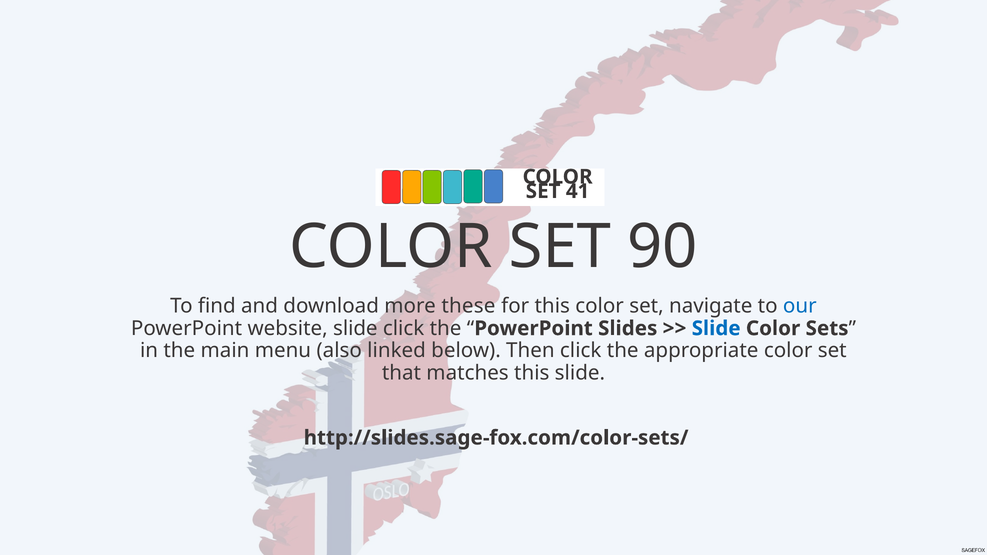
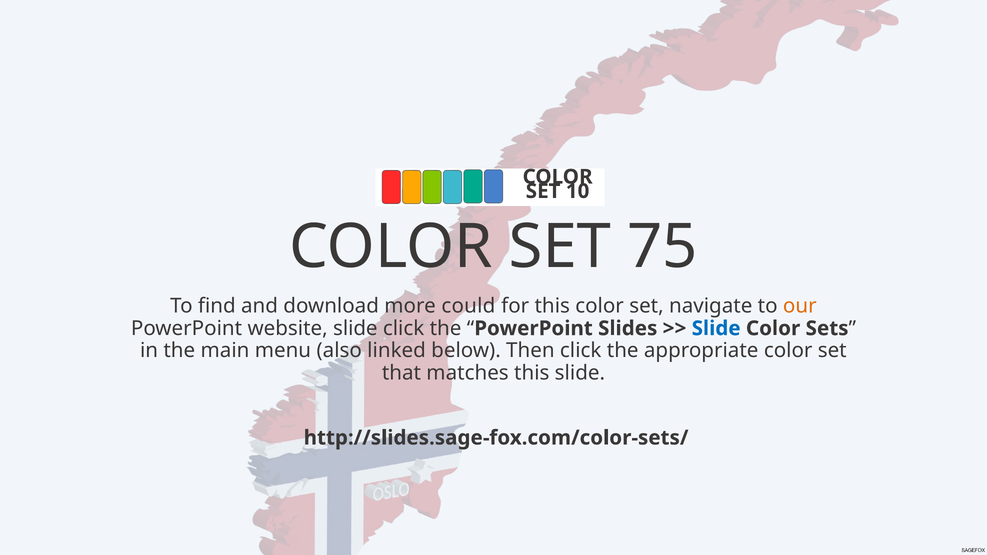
41: 41 -> 10 (578, 191)
90: 90 -> 75 (662, 247)
these: these -> could (468, 306)
our colour: blue -> orange (800, 306)
